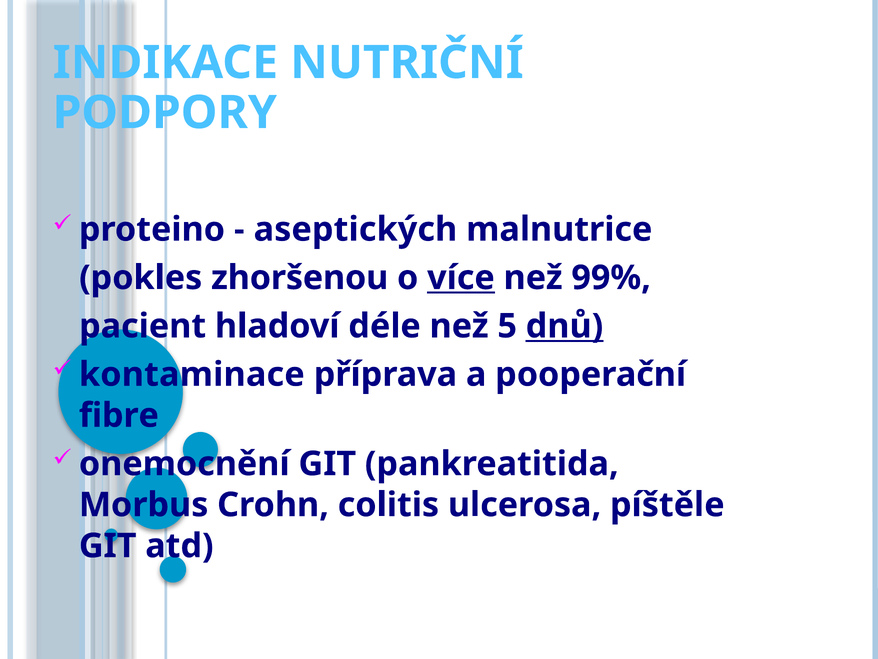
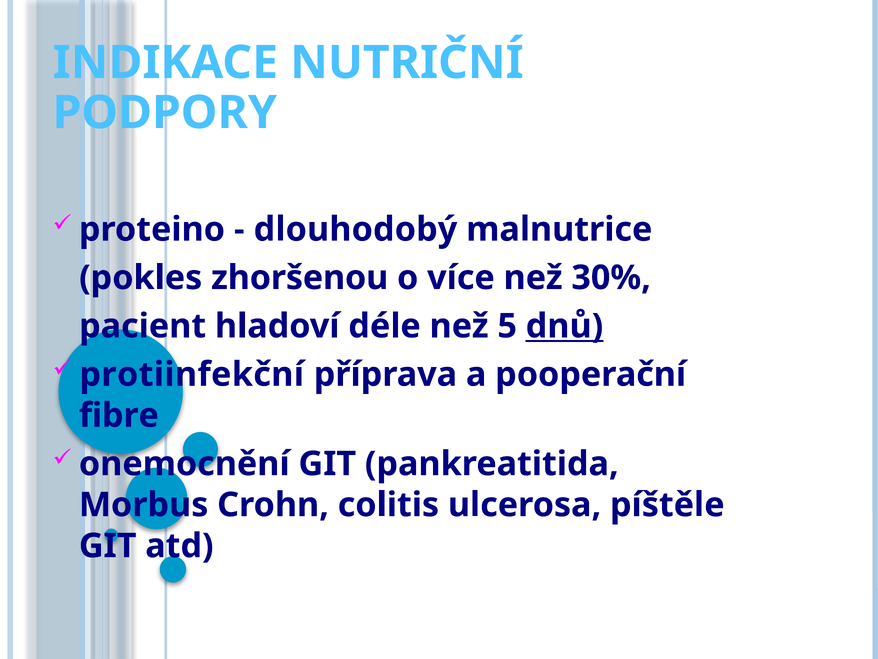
aseptických: aseptických -> dlouhodobý (355, 229)
více underline: present -> none (461, 278)
99%: 99% -> 30% (611, 278)
kontaminace: kontaminace -> protiinfekční (192, 374)
